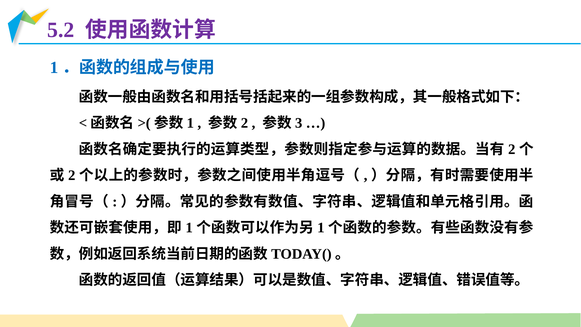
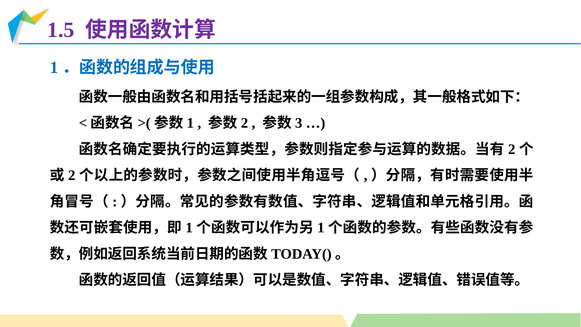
5.2: 5.2 -> 1.5 (61, 30)
